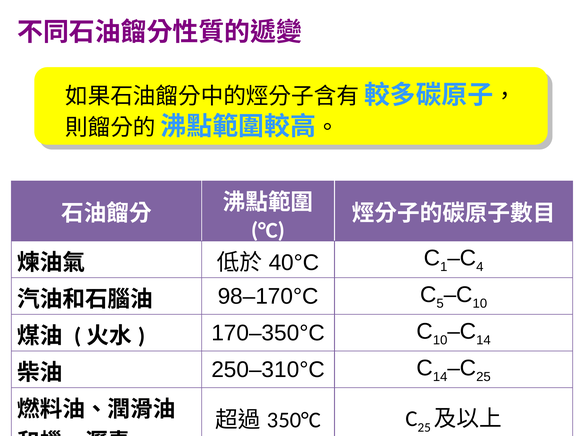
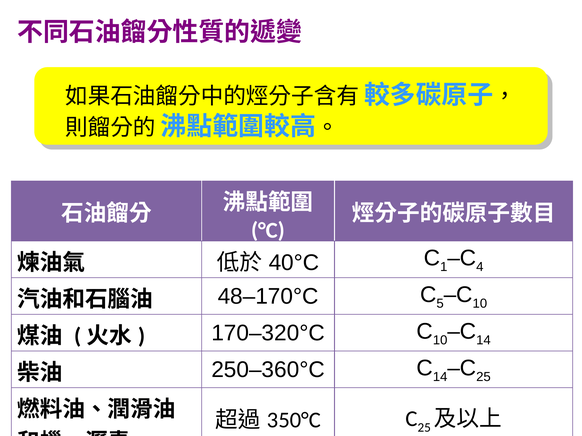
98–170°C: 98–170°C -> 48–170°C (268, 297)
170–350°C: 170–350°C -> 170–320°C (268, 333)
250–310°C: 250–310°C -> 250–360°C (268, 370)
